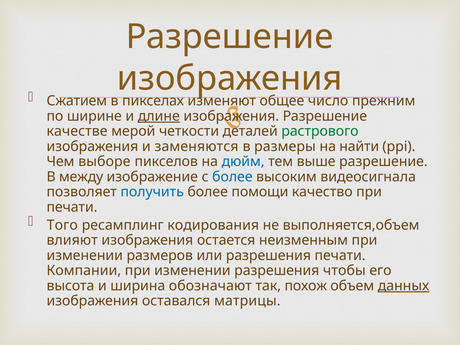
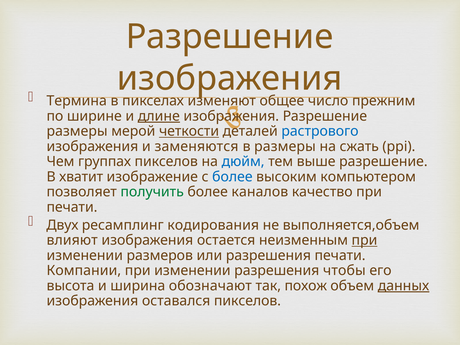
Сжатием: Сжатием -> Термина (77, 101)
качестве: качестве -> размеры (77, 131)
четкости underline: none -> present (189, 131)
растрового colour: green -> blue (320, 131)
найти: найти -> сжать (359, 146)
выборе: выборе -> группах (105, 162)
между: между -> хватит (81, 177)
видеосигнала: видеосигнала -> компьютером (368, 177)
получить colour: blue -> green (152, 192)
помощи: помощи -> каналов (260, 192)
Того: Того -> Двух (62, 225)
при underline: none -> present (364, 240)
оставался матрицы: матрицы -> пикселов (247, 301)
